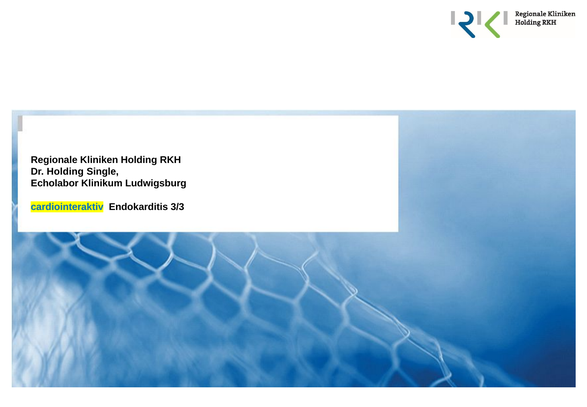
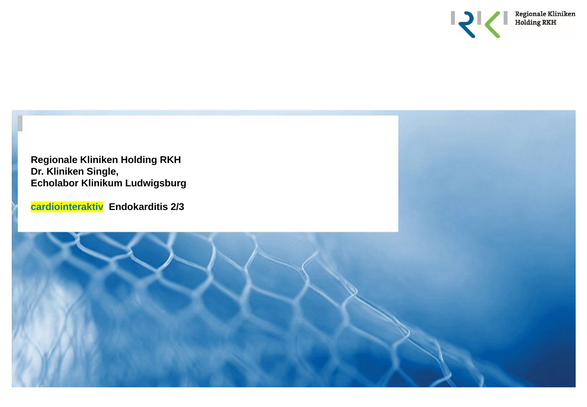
Dr Holding: Holding -> Kliniken (65, 171)
3/3: 3/3 -> 2/3 (177, 207)
